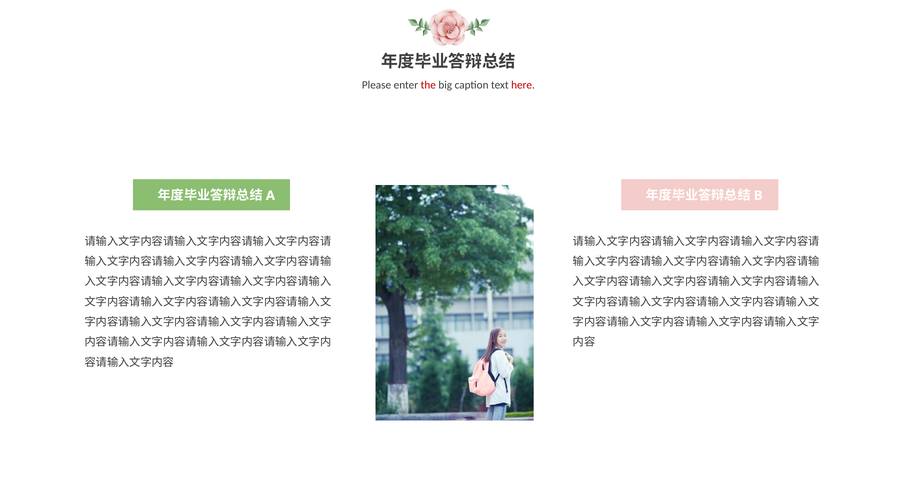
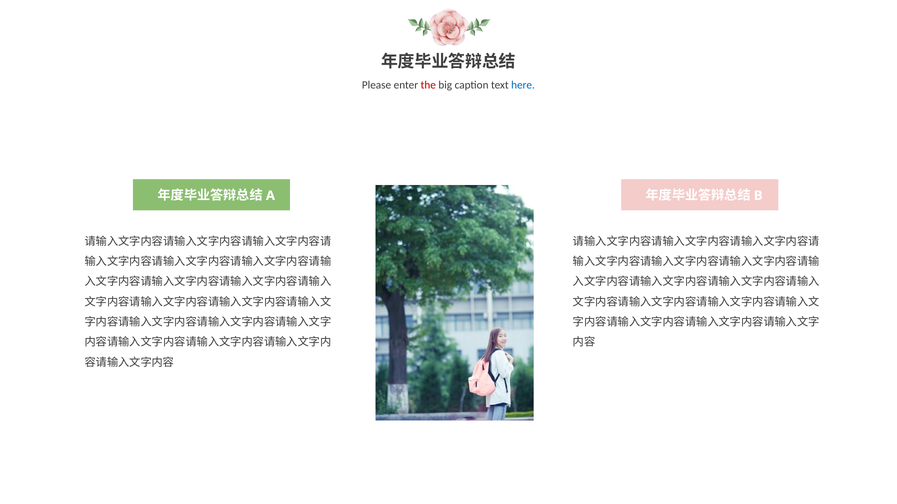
here colour: red -> blue (523, 85)
